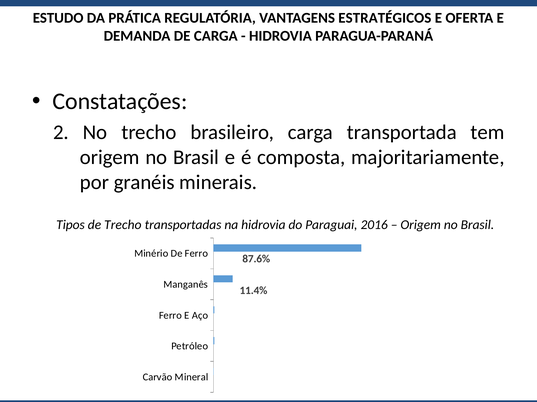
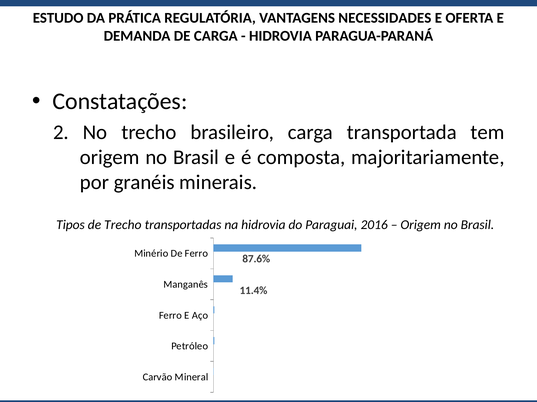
ESTRATÉGICOS: ESTRATÉGICOS -> NECESSIDADES (385, 18)
